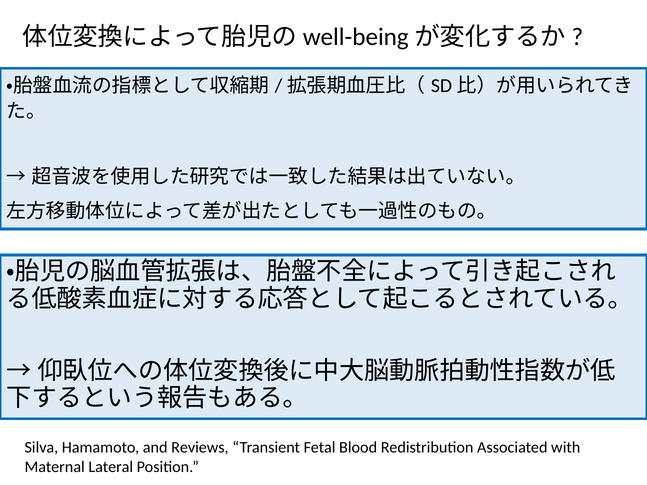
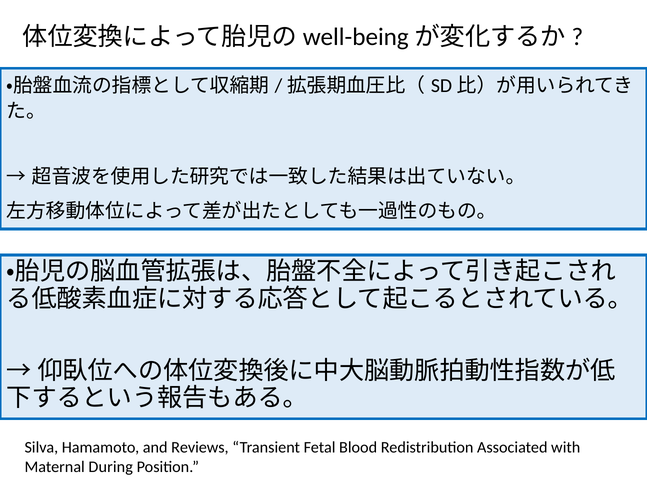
Lateral: Lateral -> During (111, 467)
